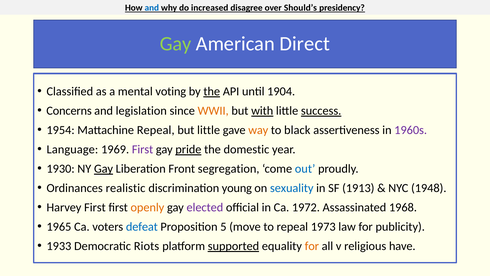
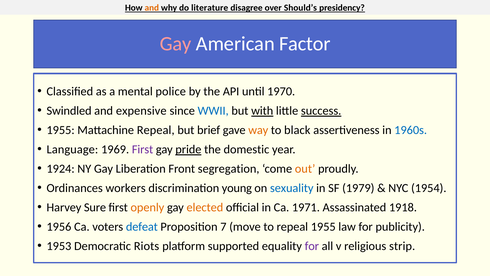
and colour: blue -> orange (152, 8)
increased: increased -> literature (210, 8)
Gay colour: light green -> pink (176, 44)
Direct: Direct -> Factor (305, 44)
voting: voting -> police (171, 91)
the underline: present -> none (212, 91)
1904: 1904 -> 1970 (281, 91)
Concerns: Concerns -> Swindled (69, 111)
legislation: legislation -> expensive (141, 111)
WWII colour: orange -> blue (213, 111)
1954: 1954 -> 1955 (61, 130)
but little: little -> brief (209, 130)
1960s colour: purple -> blue (411, 130)
1930: 1930 -> 1924 (61, 169)
Gay underline: present -> none (104, 169)
out colour: blue -> orange (305, 169)
realistic: realistic -> workers (126, 188)
1913: 1913 -> 1979 (358, 188)
1948: 1948 -> 1954 (429, 188)
Harvey First: First -> Sure (95, 207)
elected colour: purple -> orange (205, 207)
1972: 1972 -> 1971 (306, 207)
1968: 1968 -> 1918 (403, 207)
1965: 1965 -> 1956 (59, 227)
5: 5 -> 7 (223, 227)
repeal 1973: 1973 -> 1955 (323, 227)
1933: 1933 -> 1953 (59, 246)
supported underline: present -> none (233, 246)
for colour: orange -> purple (312, 246)
have: have -> strip (402, 246)
